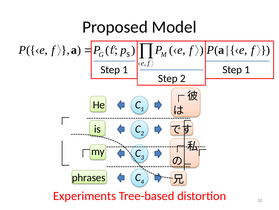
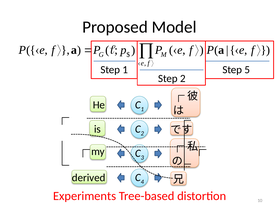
1 Step 1: 1 -> 5 (247, 69)
phrases: phrases -> derived (89, 177)
